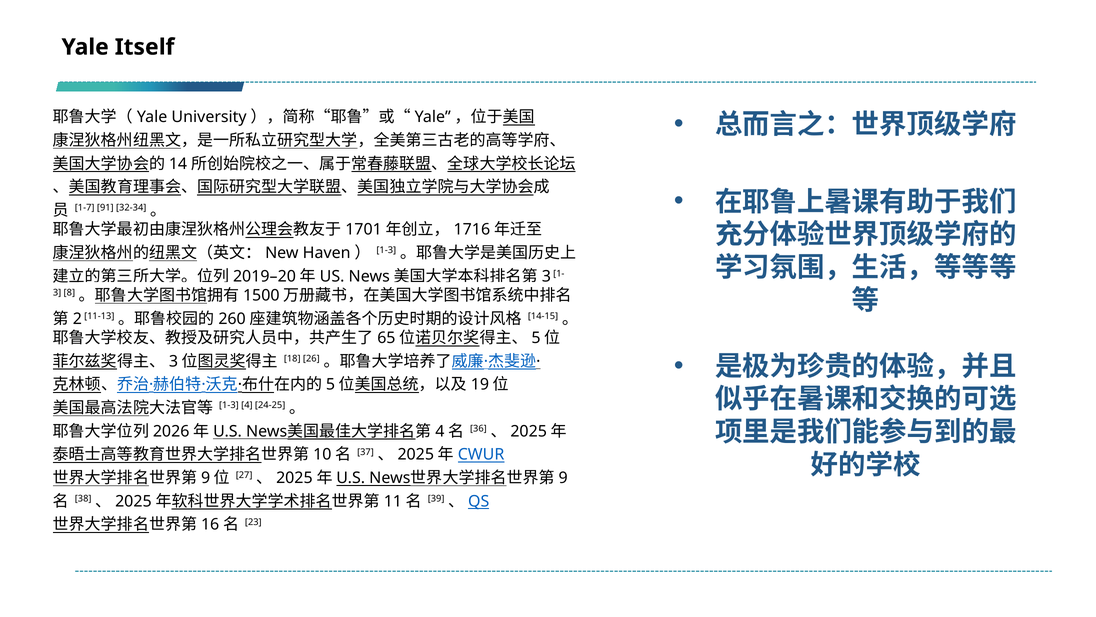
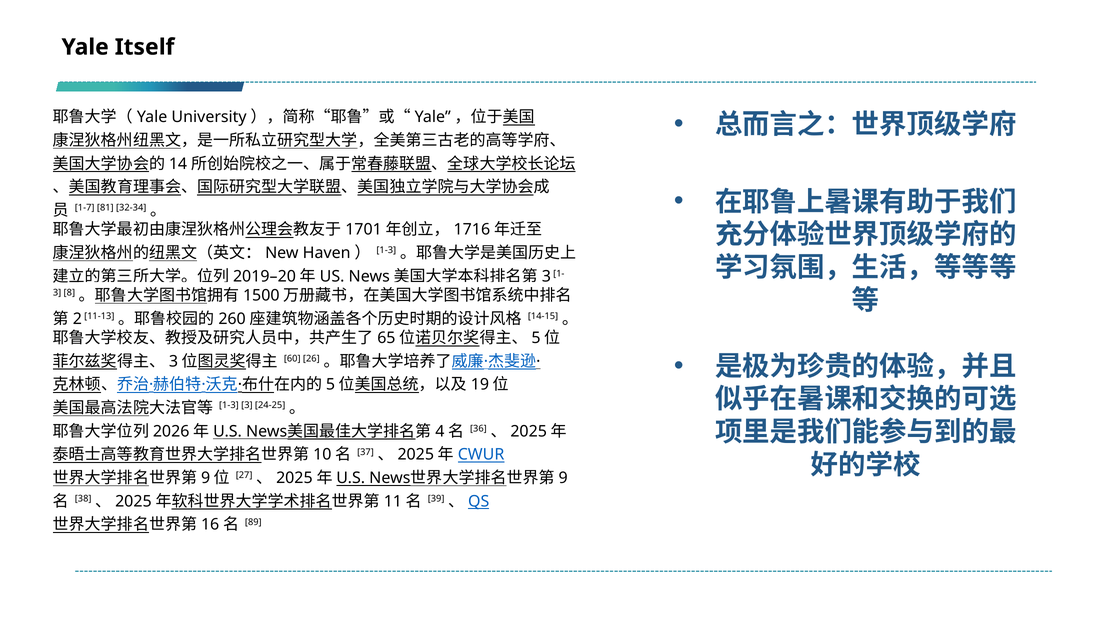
91: 91 -> 81 (105, 208)
18: 18 -> 60 (292, 358)
1-3 4: 4 -> 3 (247, 405)
23: 23 -> 89 (253, 522)
